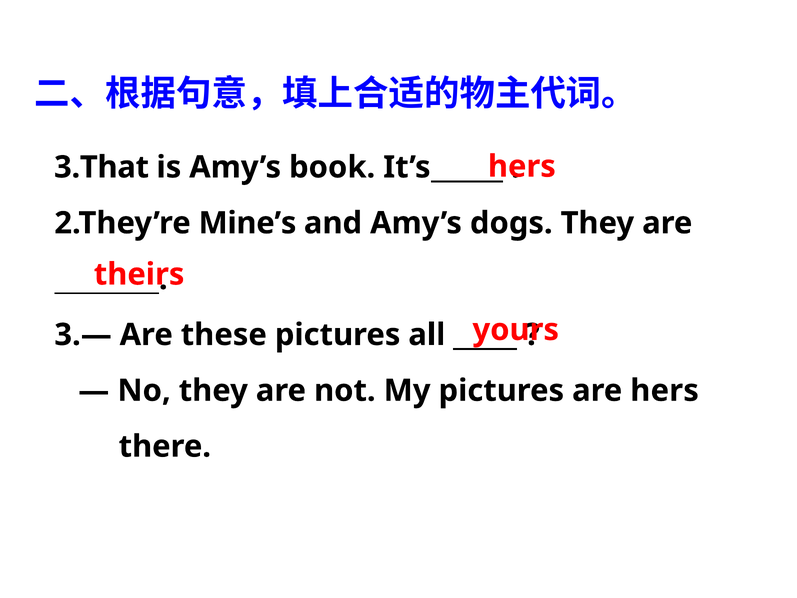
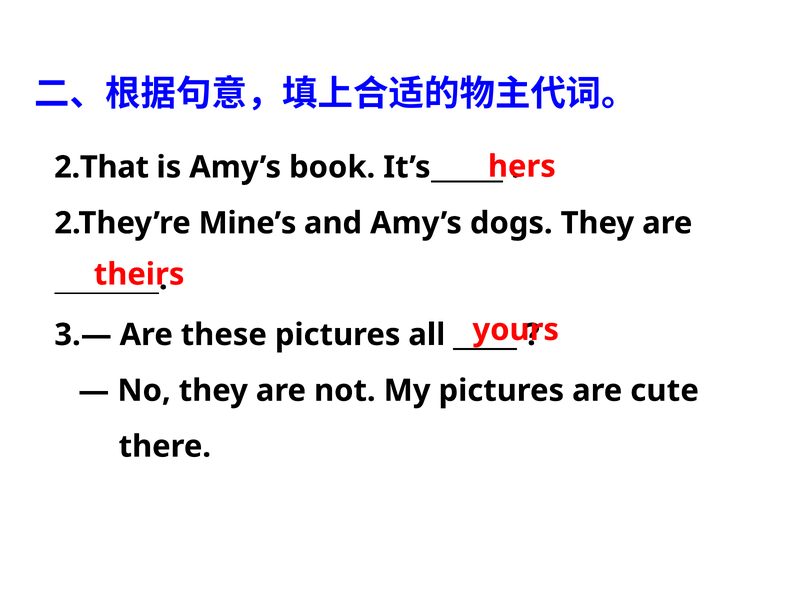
3.That: 3.That -> 2.That (102, 167)
are hers: hers -> cute (665, 390)
